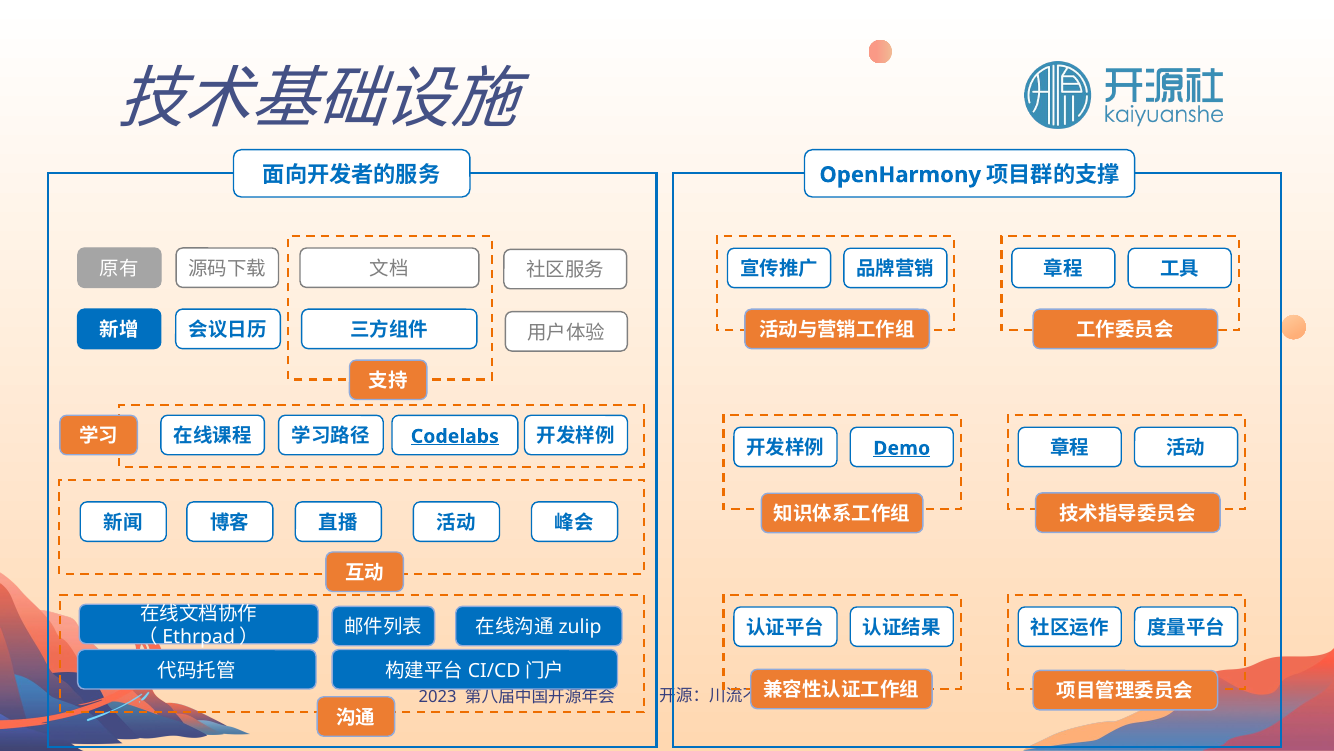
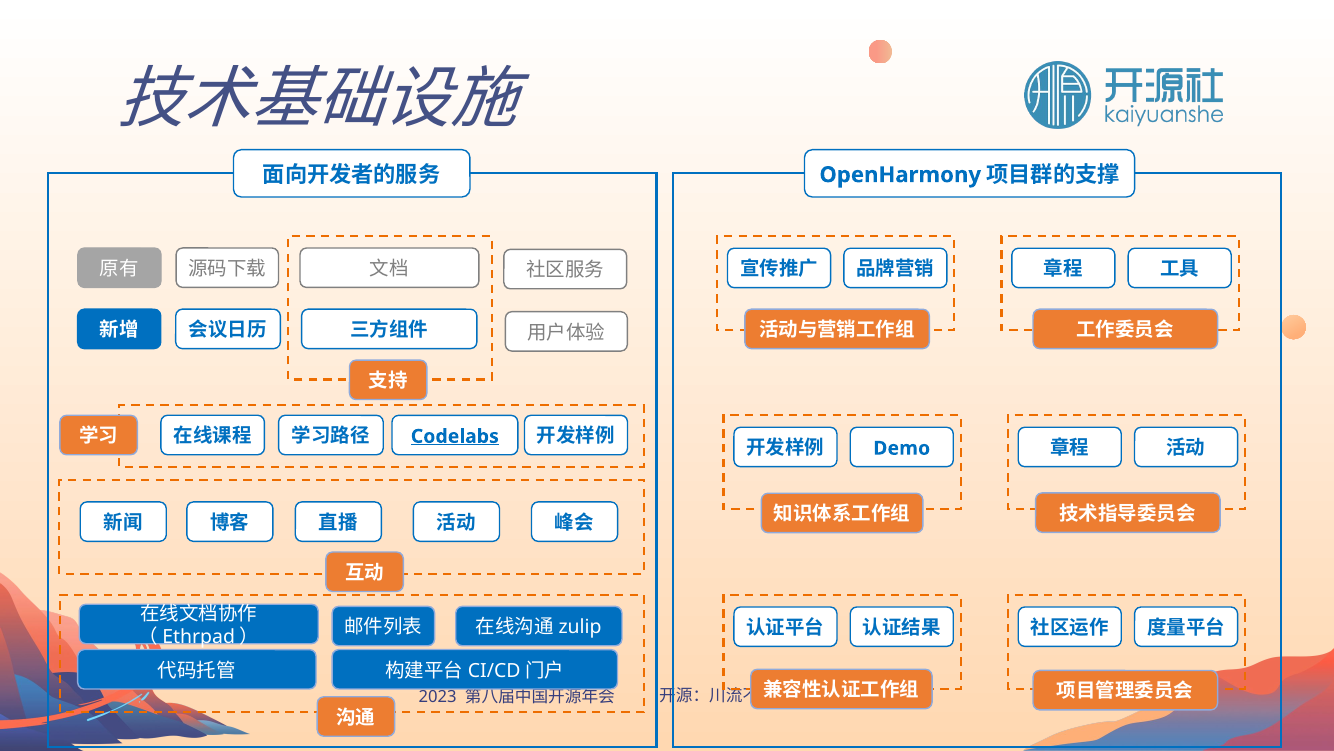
Demo underline: present -> none (902, 448)
